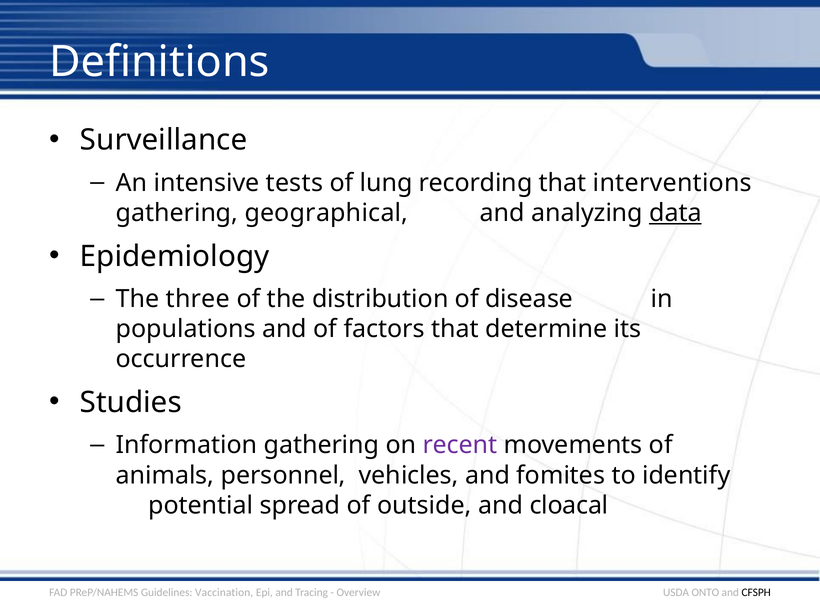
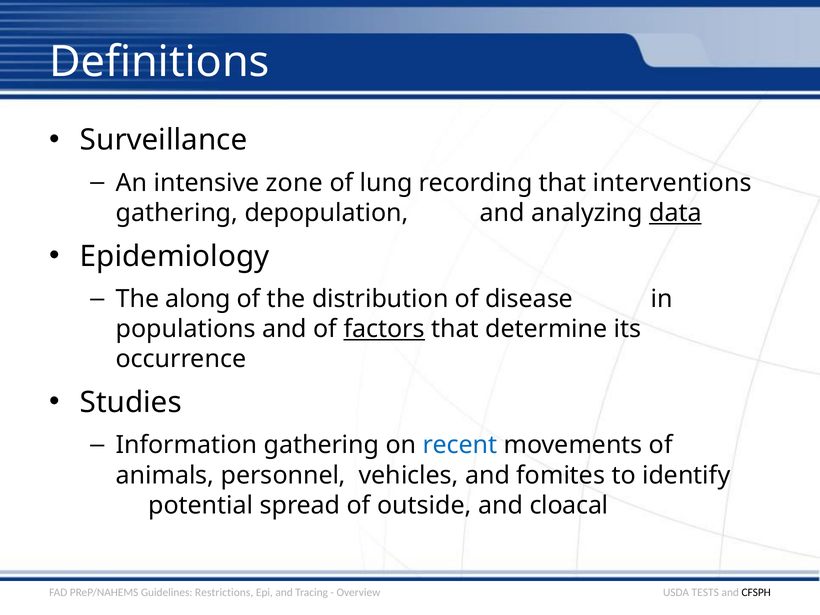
tests: tests -> zone (294, 183)
geographical: geographical -> depopulation (326, 213)
three: three -> along (198, 299)
factors underline: none -> present (384, 329)
recent colour: purple -> blue (460, 445)
Vaccination: Vaccination -> Restrictions (224, 593)
ONTO: ONTO -> TESTS (705, 593)
